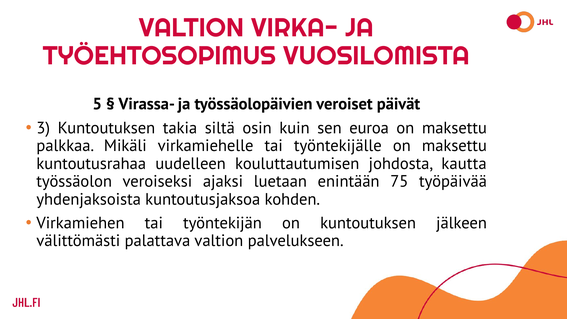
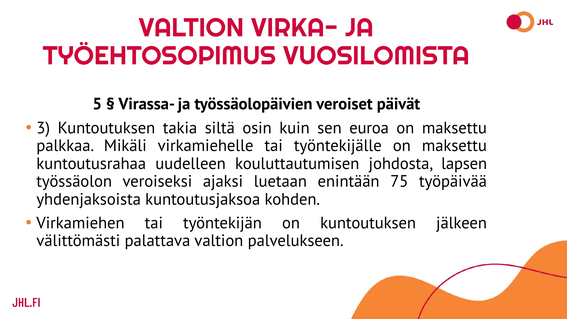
kautta: kautta -> lapsen (464, 164)
